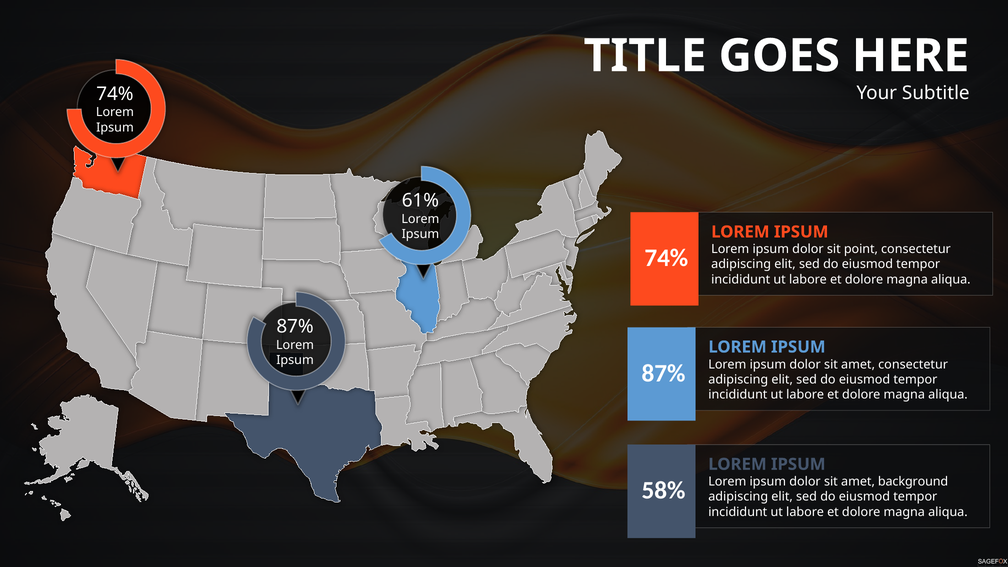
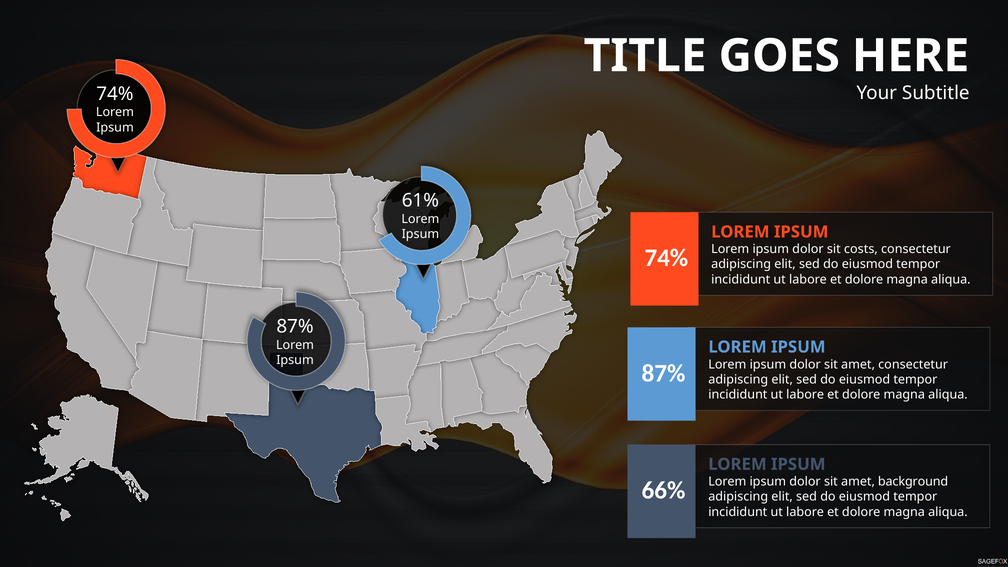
point: point -> costs (861, 249)
58%: 58% -> 66% (663, 490)
